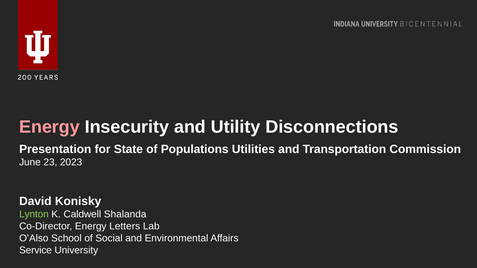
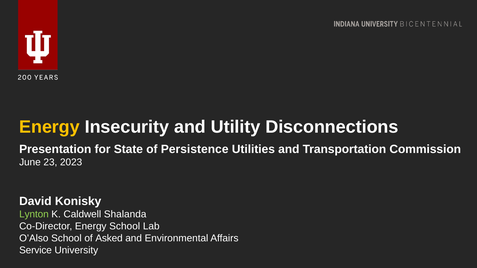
Energy colour: pink -> yellow (50, 127)
Populations: Populations -> Persistence (195, 149)
Energy Letters: Letters -> School (125, 226)
Social: Social -> Asked (109, 238)
